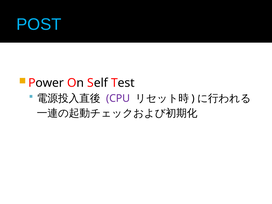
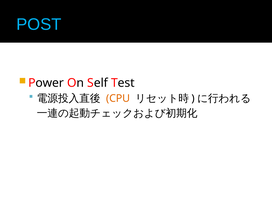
CPU colour: purple -> orange (118, 98)
